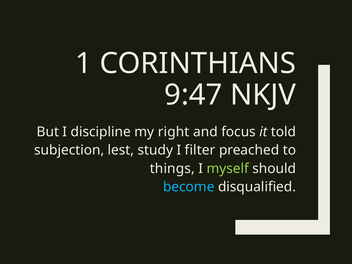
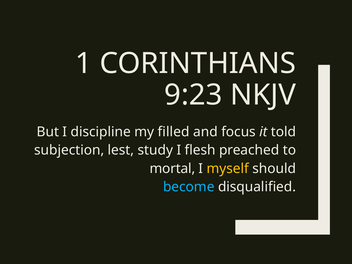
9:47: 9:47 -> 9:23 (193, 95)
right: right -> filled (174, 132)
filter: filter -> flesh (200, 150)
things: things -> mortal (172, 169)
myself colour: light green -> yellow (228, 169)
